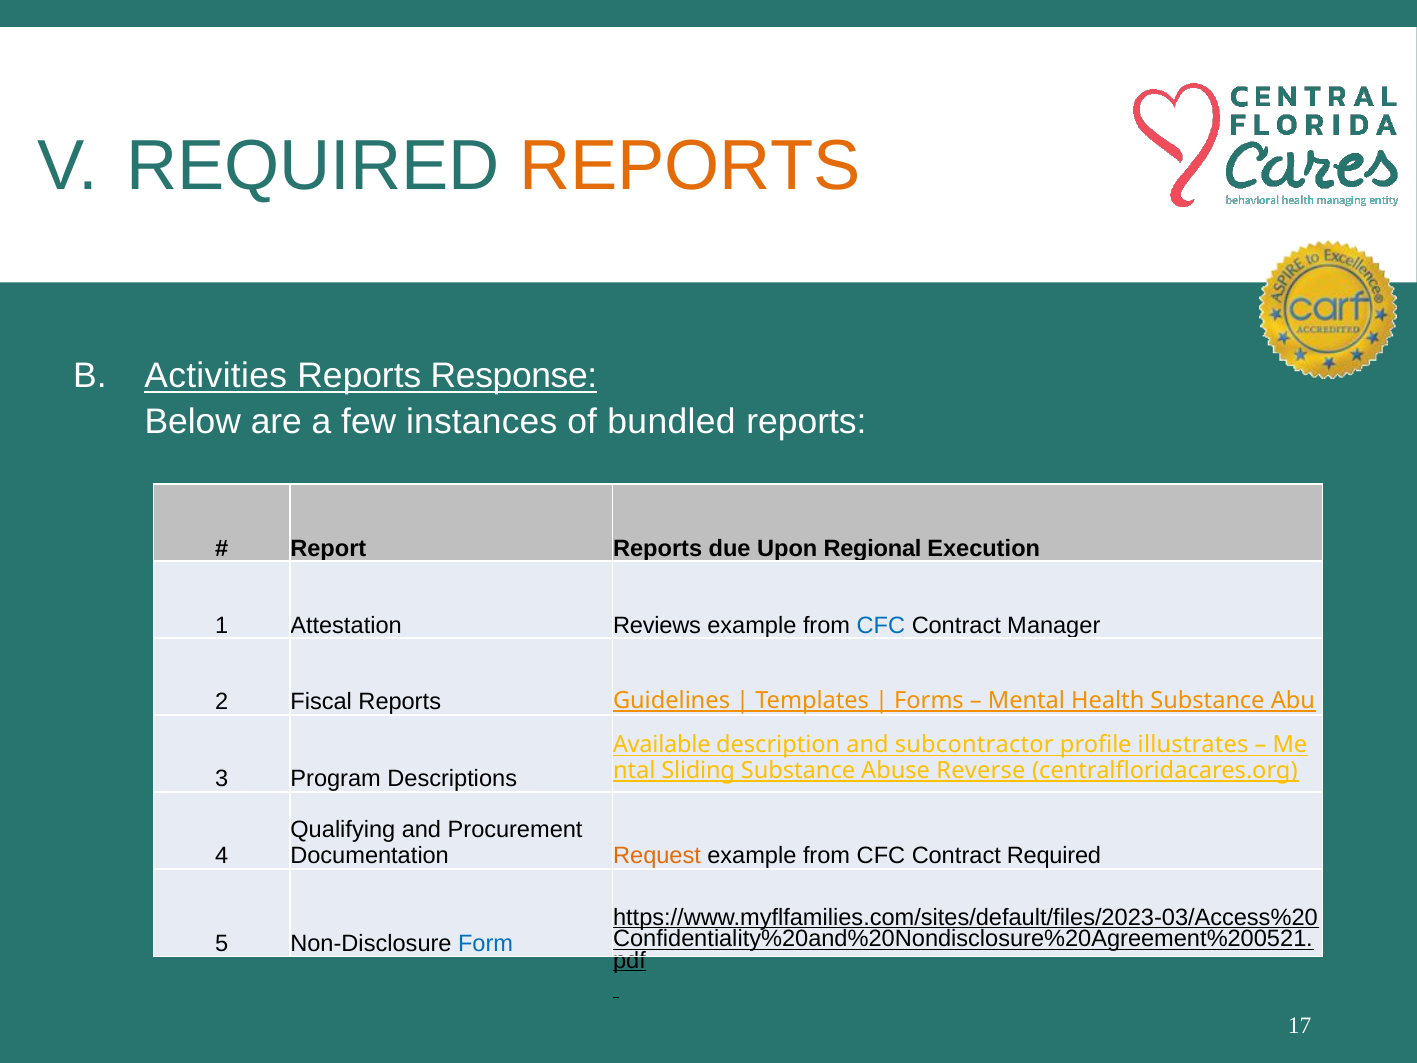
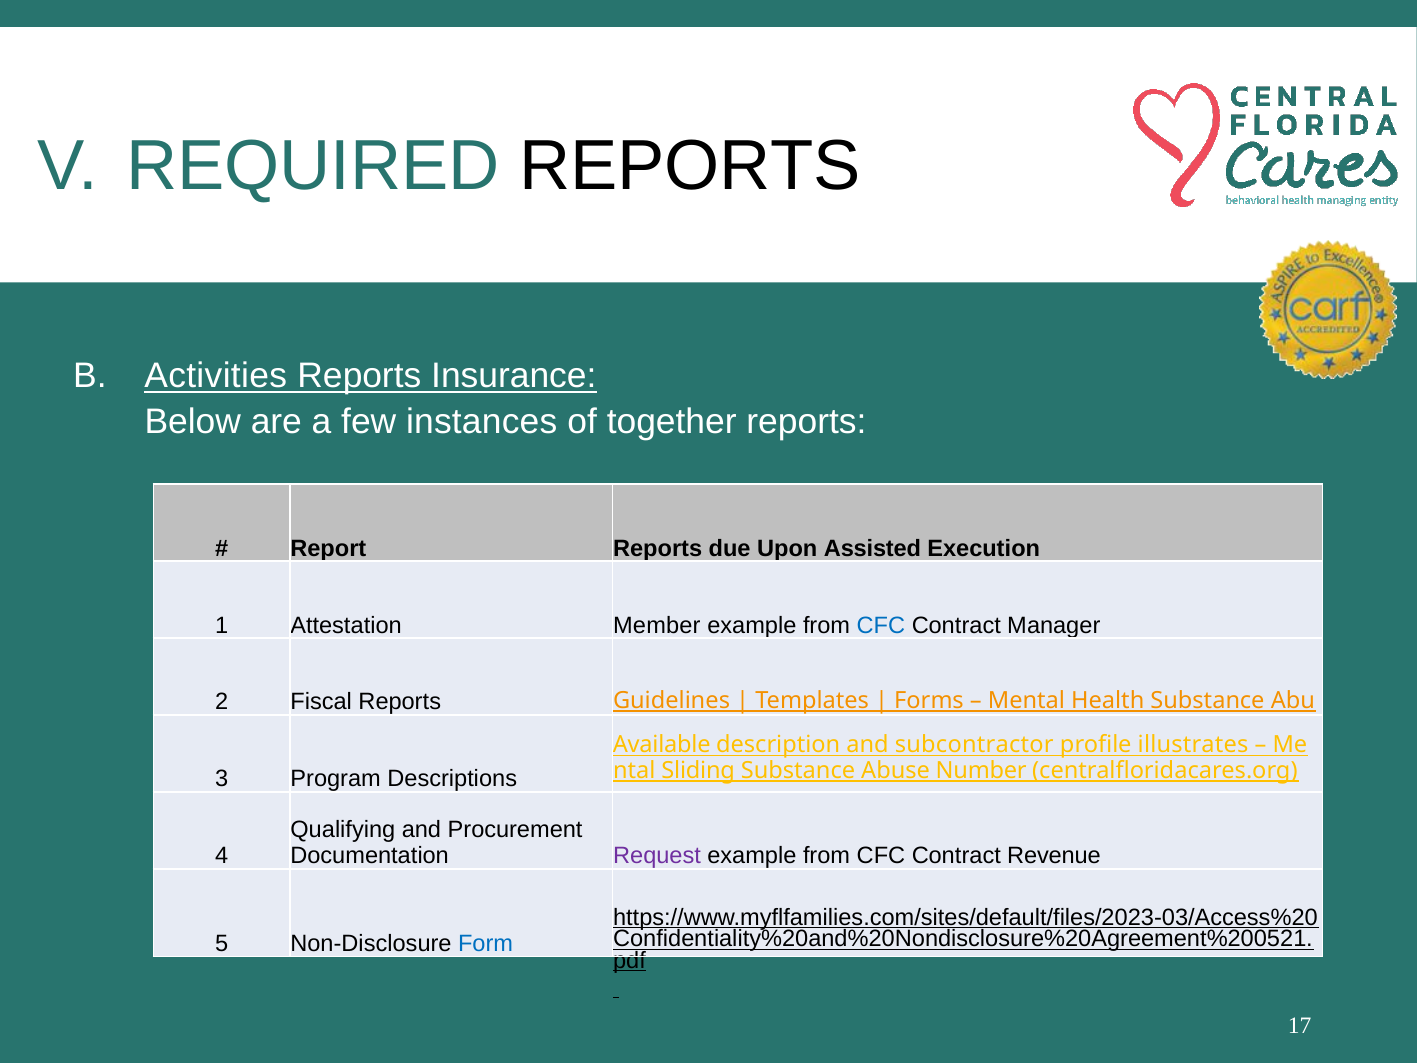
REPORTS colour: orange -> black (690, 166)
Response: Response -> Insurance (514, 376)
bundled: bundled -> together (672, 422)
Regional: Regional -> Assisted (872, 548)
Reviews: Reviews -> Member (657, 625)
Reverse: Reverse -> Number (981, 770)
Request colour: orange -> purple (657, 856)
Contract Required: Required -> Revenue (1054, 856)
